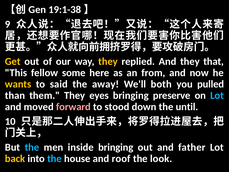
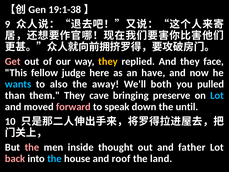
Get colour: yellow -> pink (13, 61)
that: that -> face (214, 61)
some: some -> judge (74, 73)
from: from -> have (153, 73)
wants colour: yellow -> light blue (18, 84)
said: said -> also (59, 84)
eyes: eyes -> cave (99, 95)
stood: stood -> speak (117, 107)
the colour: light blue -> pink (32, 147)
inside bringing: bringing -> thought (116, 147)
back colour: yellow -> pink (15, 158)
look: look -> land (161, 158)
